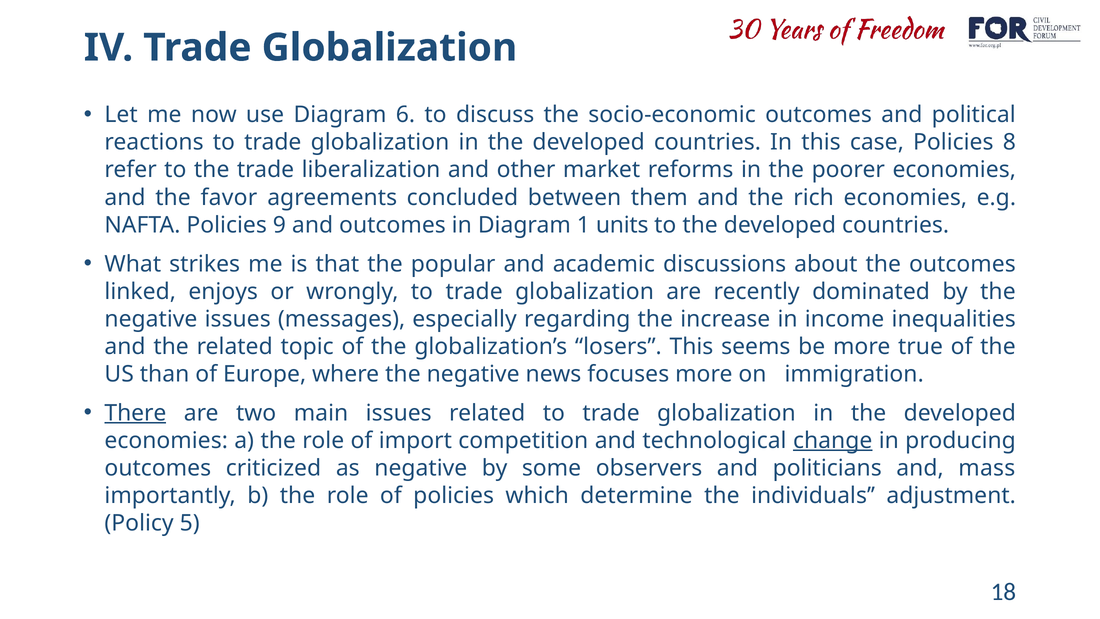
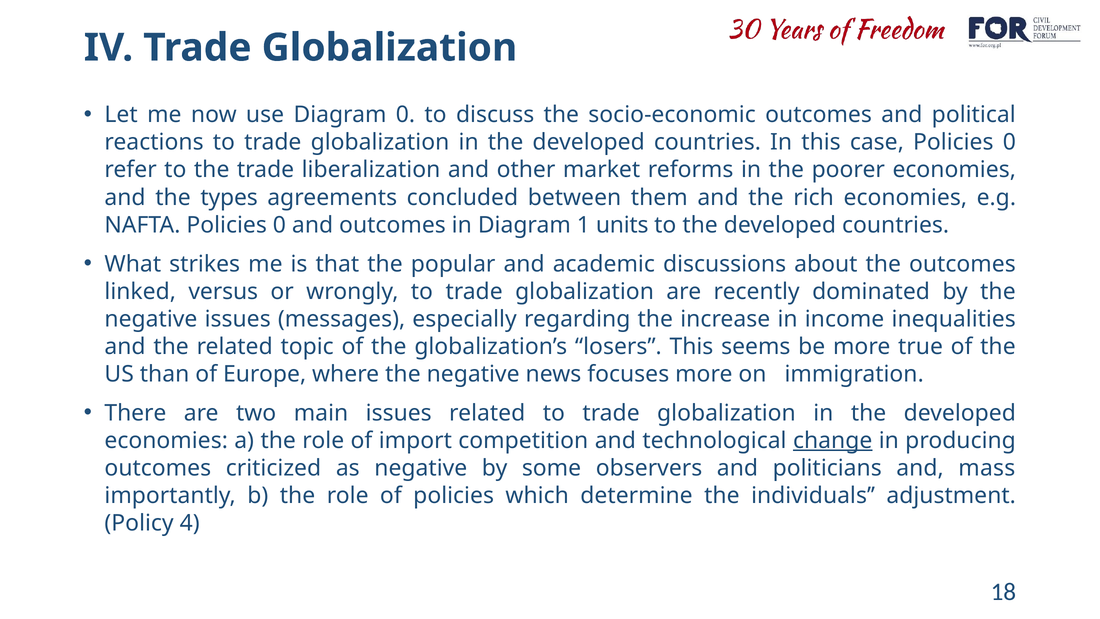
Diagram 6: 6 -> 0 (405, 115)
case Policies 8: 8 -> 0 (1009, 142)
favor: favor -> types (229, 197)
NAFTA Policies 9: 9 -> 0 (279, 225)
enjoys: enjoys -> versus (223, 291)
There underline: present -> none (135, 413)
5: 5 -> 4 (190, 523)
